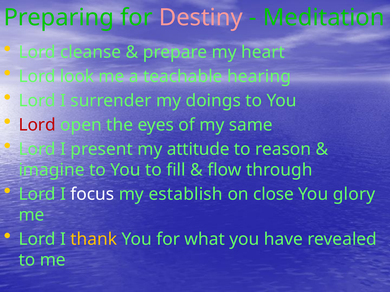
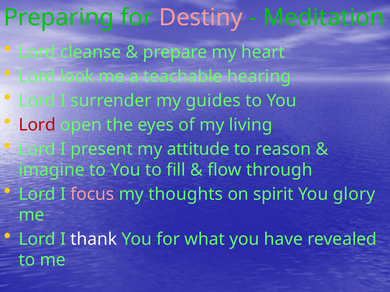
doings: doings -> guides (213, 101)
same: same -> living (251, 125)
focus colour: white -> pink (92, 194)
establish: establish -> thoughts (186, 194)
close: close -> spirit (273, 194)
thank colour: yellow -> white (94, 240)
